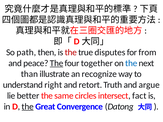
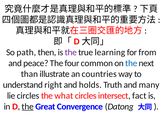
the colour: red -> purple (71, 52)
disputes: disputes -> learning (110, 52)
The underline: present -> none (57, 63)
together: together -> common (97, 63)
recognize: recognize -> countries (99, 74)
retort: retort -> holds (90, 85)
argue: argue -> many (149, 85)
lie better: better -> circles (28, 96)
same: same -> what (64, 96)
